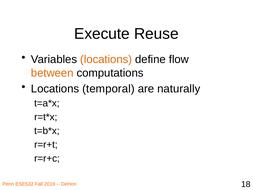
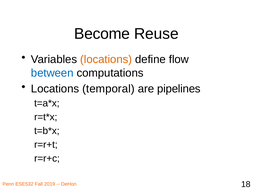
Execute: Execute -> Become (102, 34)
between colour: orange -> blue (52, 73)
naturally: naturally -> pipelines (179, 89)
